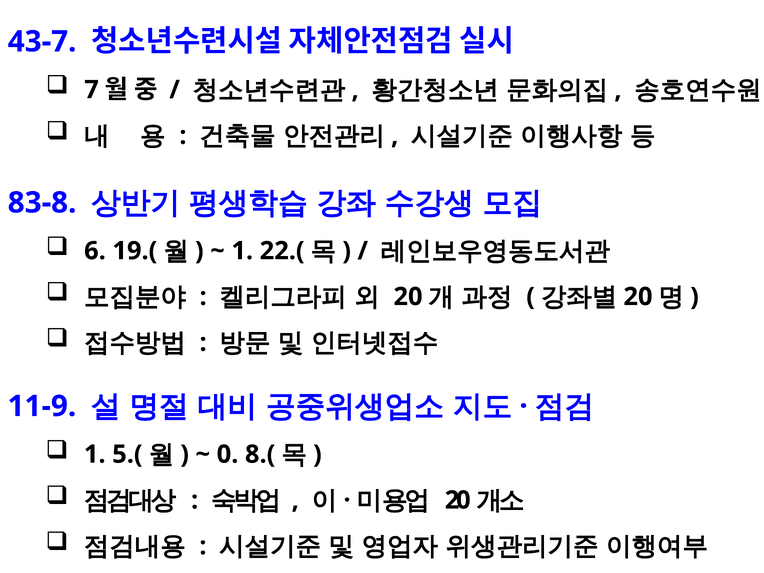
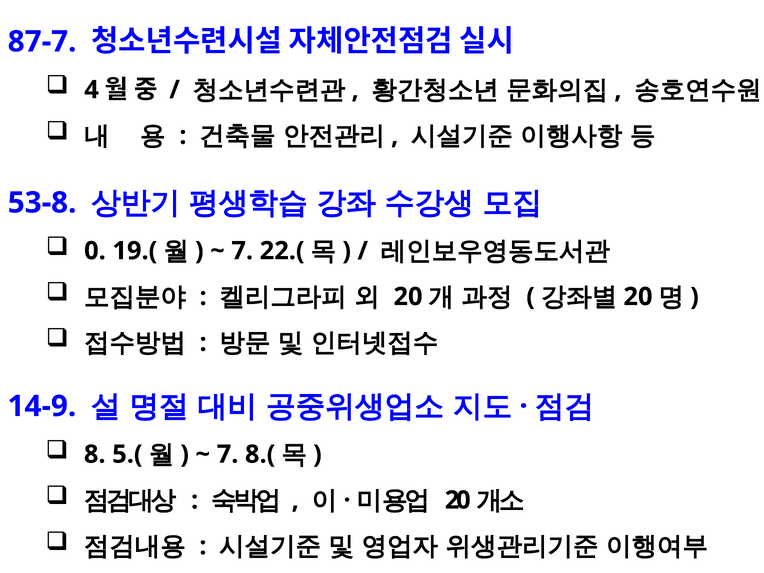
43-7: 43-7 -> 87-7 (42, 42)
7: 7 -> 4 (92, 90)
83-8: 83-8 -> 53-8 (42, 203)
6: 6 -> 0 (95, 251)
1: 1 -> 7 (242, 251)
11-9: 11-9 -> 14-9 (42, 406)
1: 1 -> 8 (95, 454)
0: 0 -> 7 (228, 454)
